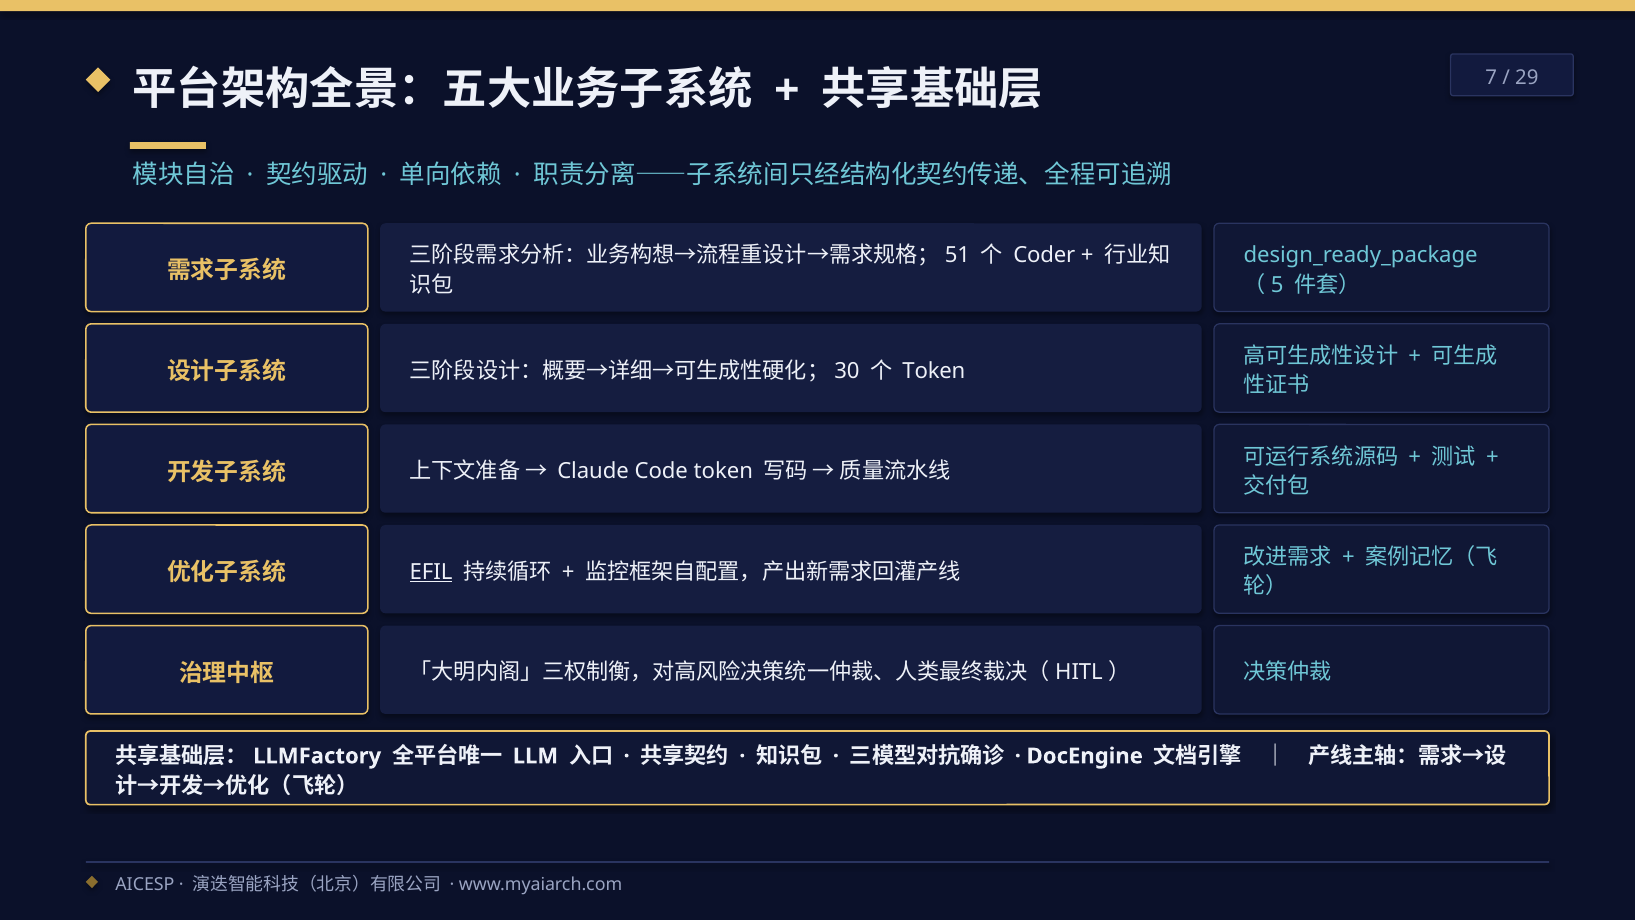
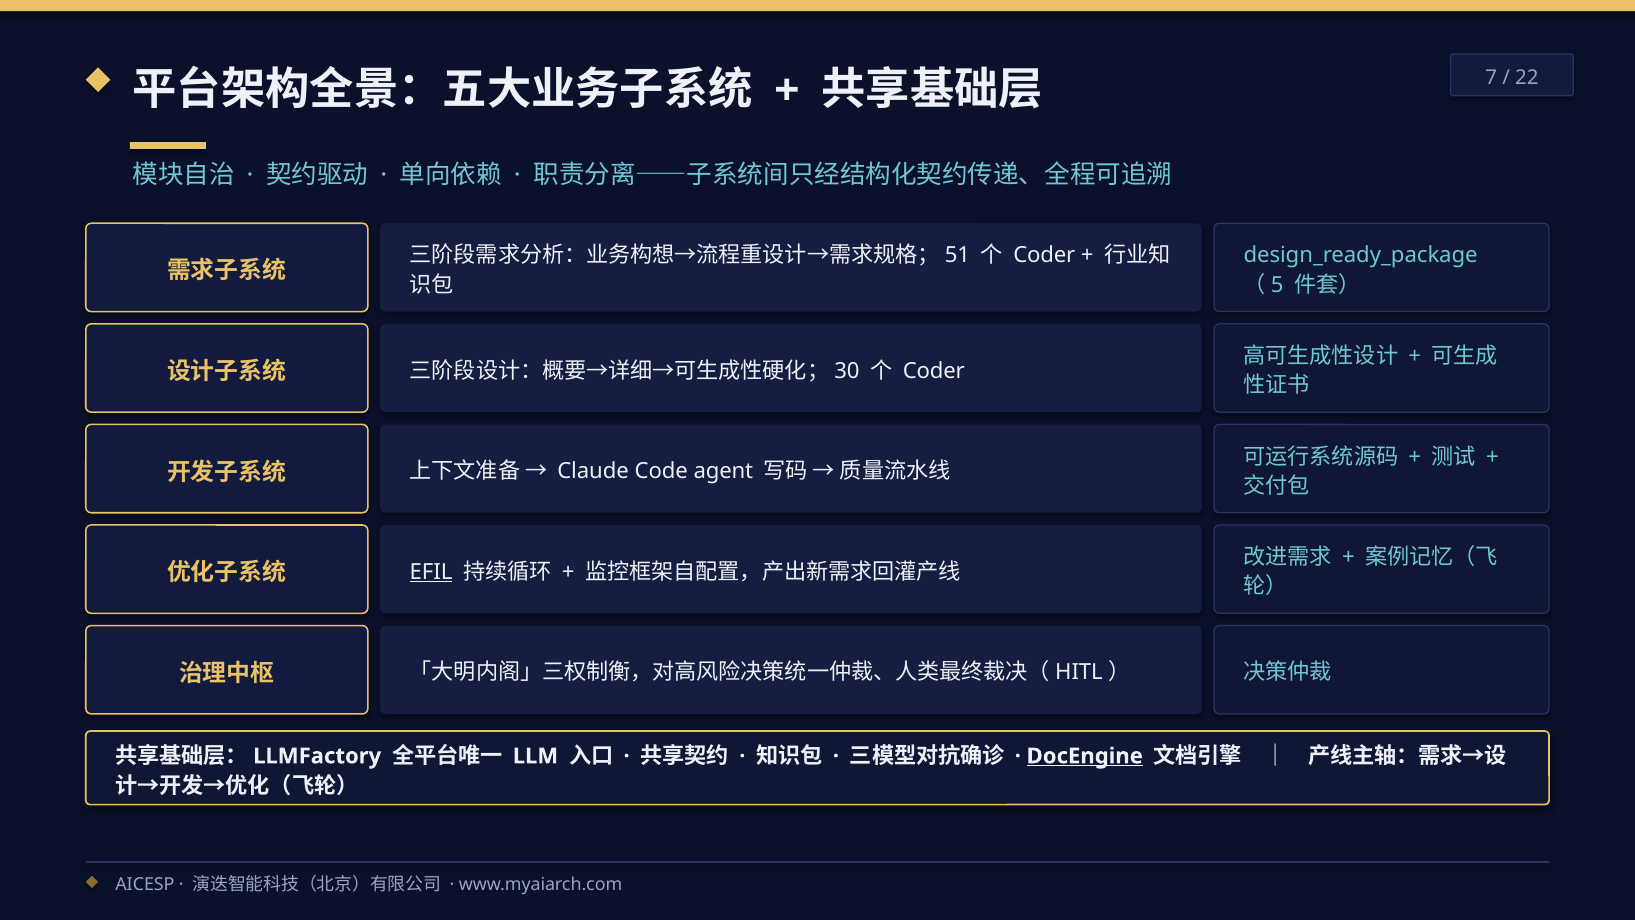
29: 29 -> 22 (1527, 78)
Token: Token -> Coder (934, 371)
Code token: token -> agent (723, 471)
DocEngine underline: none -> present (1085, 756)
